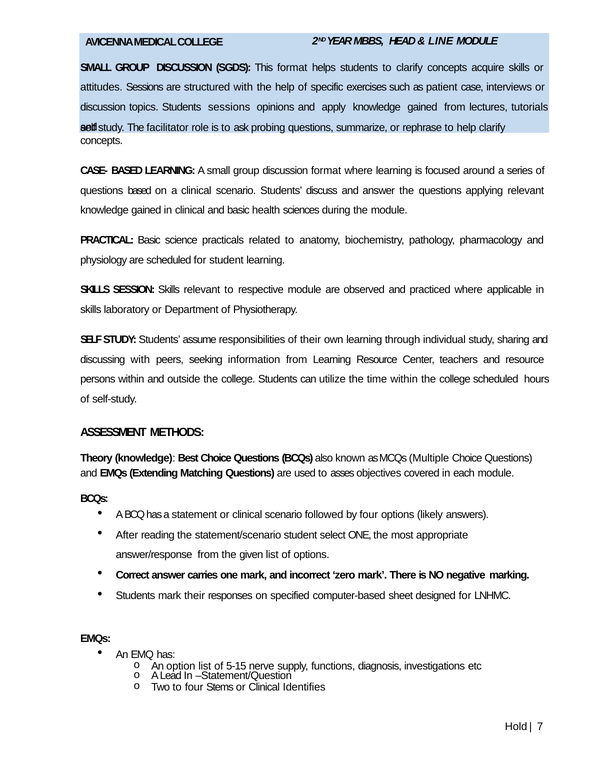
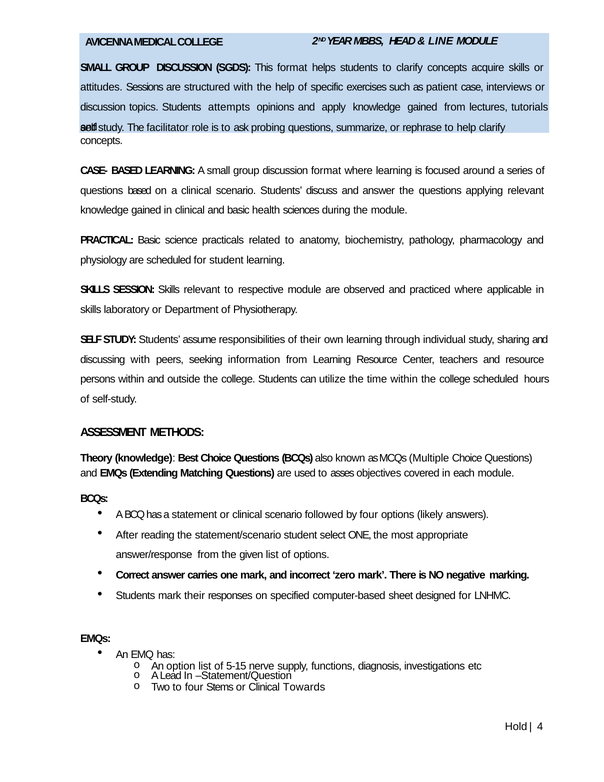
Students sessions: sessions -> attempts (229, 107)
Identifies: Identifies -> Towards (304, 687)
7: 7 -> 4 (540, 726)
